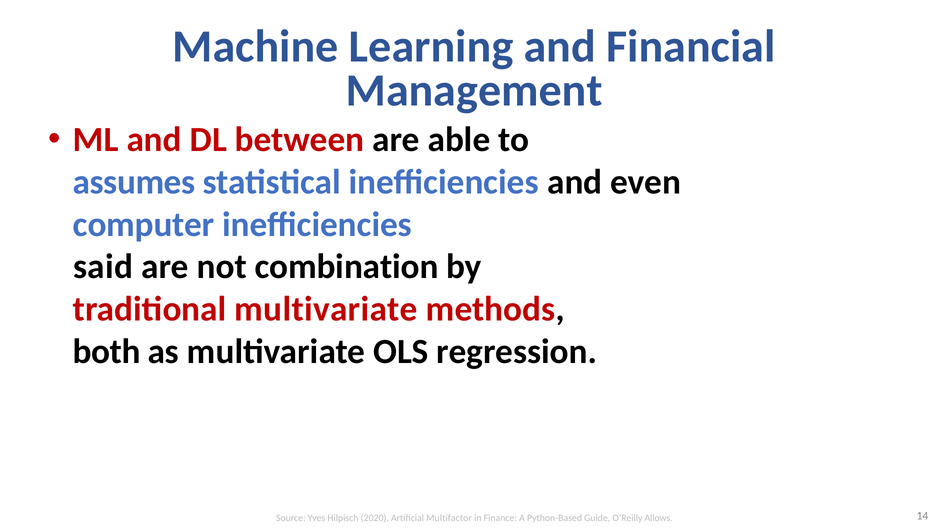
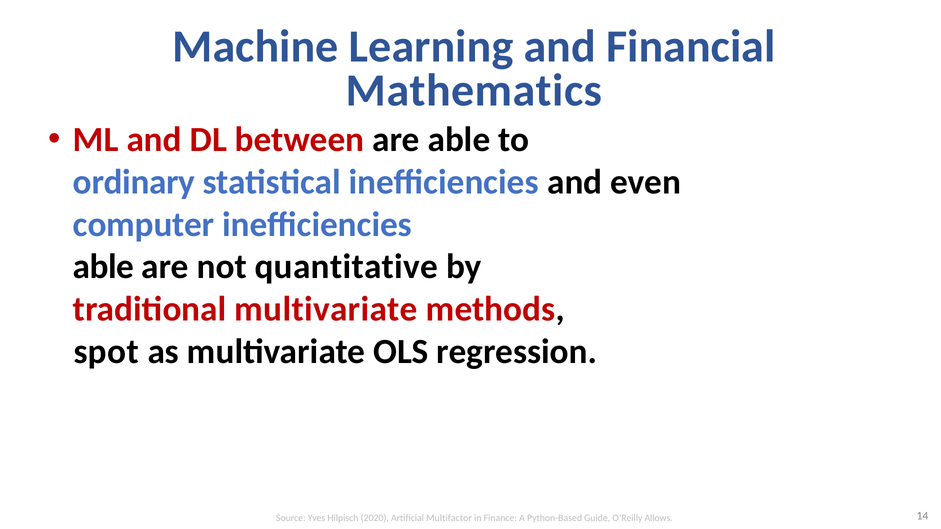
Management: Management -> Mathematics (474, 91)
assumes: assumes -> ordinary (134, 182)
said: said -> able (103, 267)
combination: combination -> quantitative (346, 267)
both: both -> spot (106, 352)
